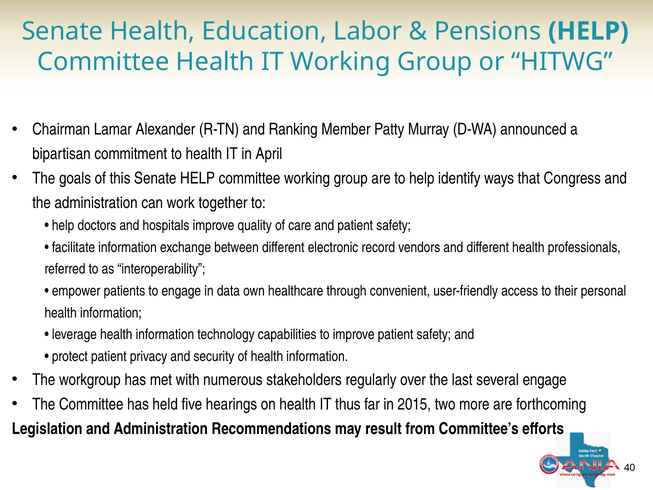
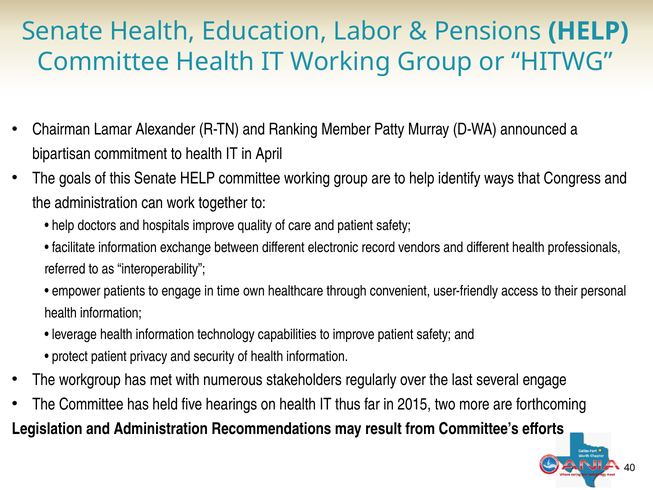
data: data -> time (228, 291)
